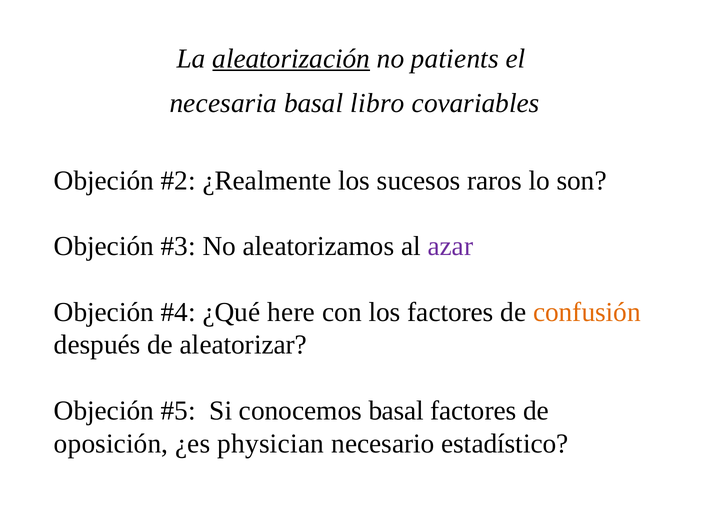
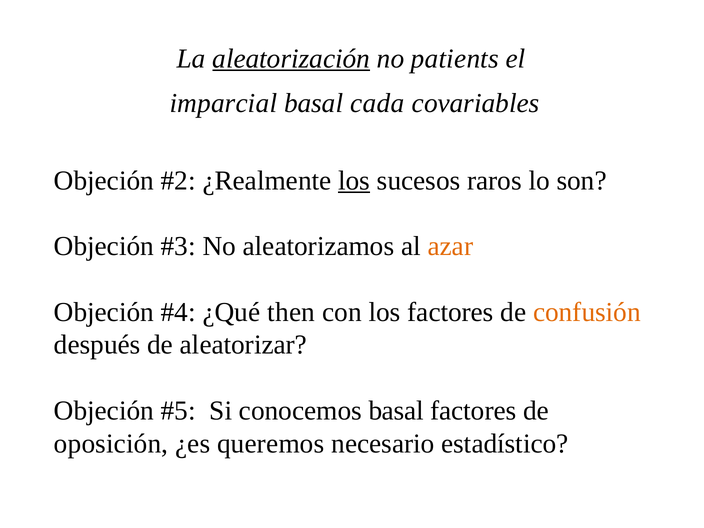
necesaria: necesaria -> imparcial (223, 103)
libro: libro -> cada (377, 103)
los underline: none -> present (354, 181)
azar colour: purple -> orange (450, 246)
here: here -> then (291, 312)
physician: physician -> queremos (271, 444)
